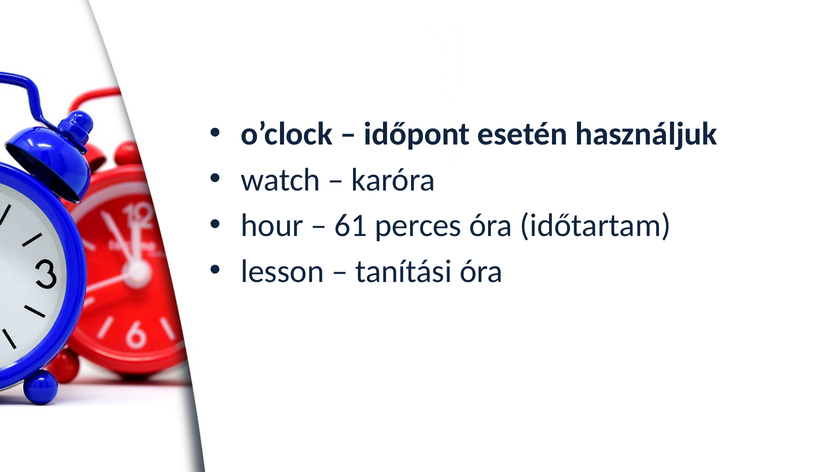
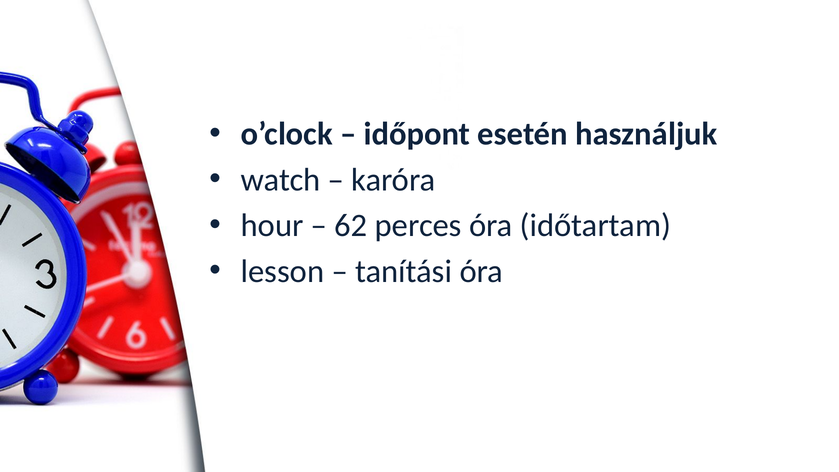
61: 61 -> 62 (351, 226)
